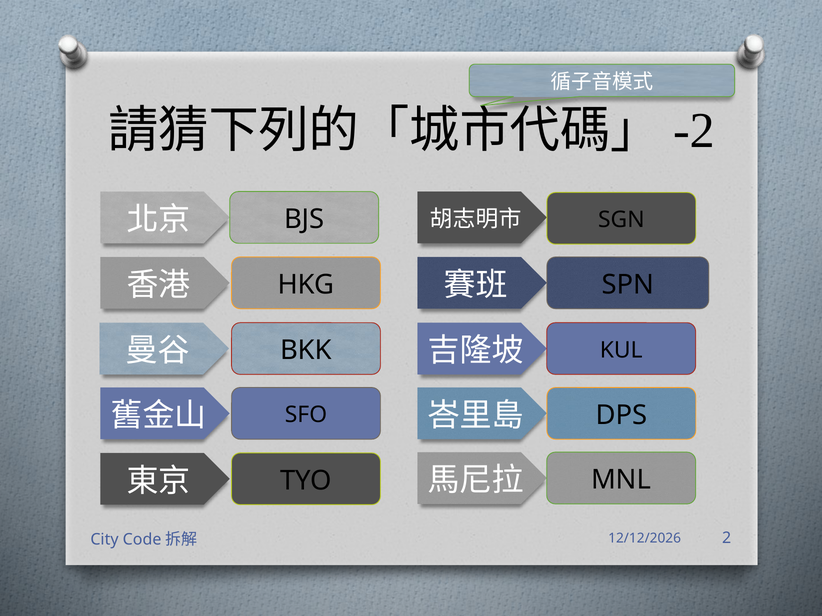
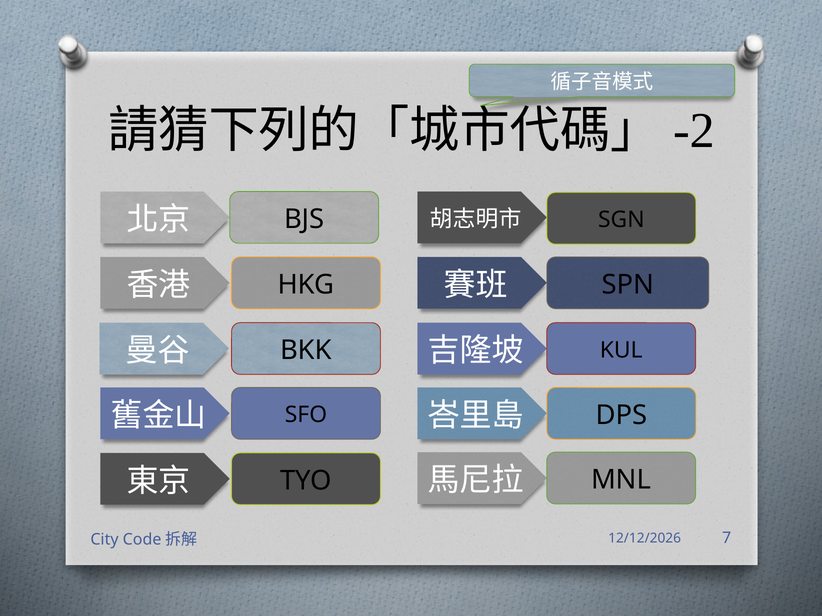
2: 2 -> 7 (727, 538)
